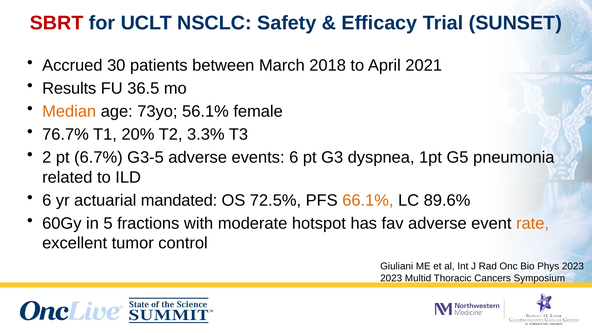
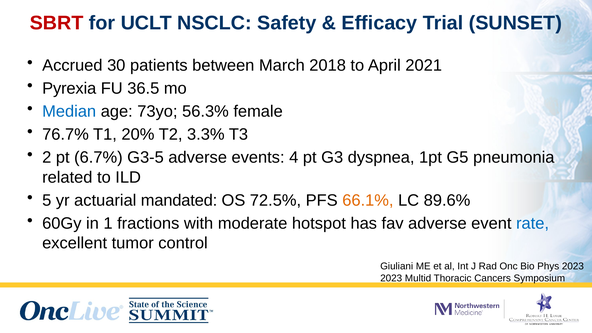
Results: Results -> Pyrexia (69, 89)
Median colour: orange -> blue (69, 112)
56.1%: 56.1% -> 56.3% (205, 112)
events 6: 6 -> 4 (294, 158)
6: 6 -> 5 (47, 200)
5: 5 -> 1 (108, 223)
rate colour: orange -> blue (533, 223)
